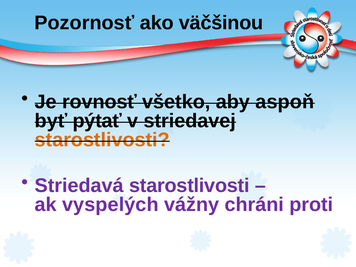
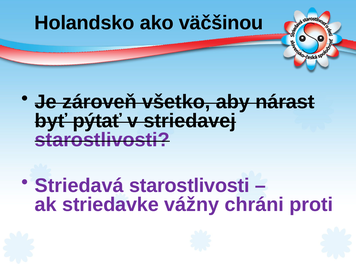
Pozornosť: Pozornosť -> Holandsko (84, 23)
rovnosť: rovnosť -> zároveň (99, 102)
aspoň: aspoň -> nárast (285, 102)
starostlivosti colour: orange -> purple (102, 140)
vyspelých: vyspelých -> striedavke (110, 205)
